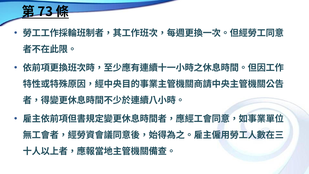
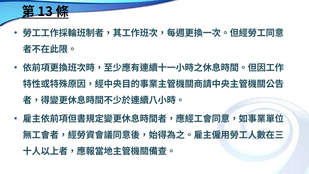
73: 73 -> 13 (45, 12)
